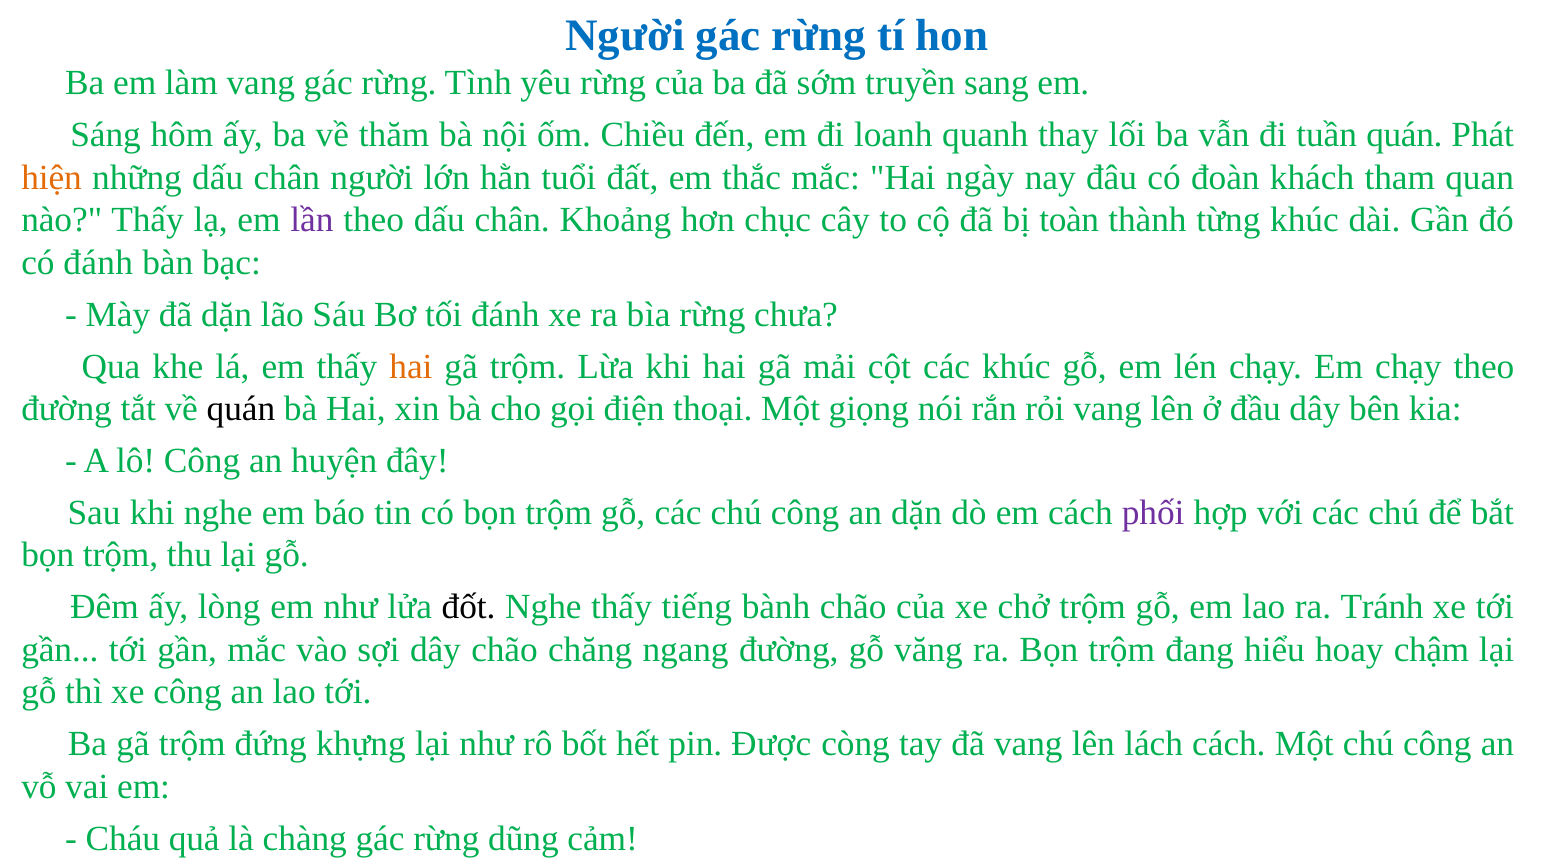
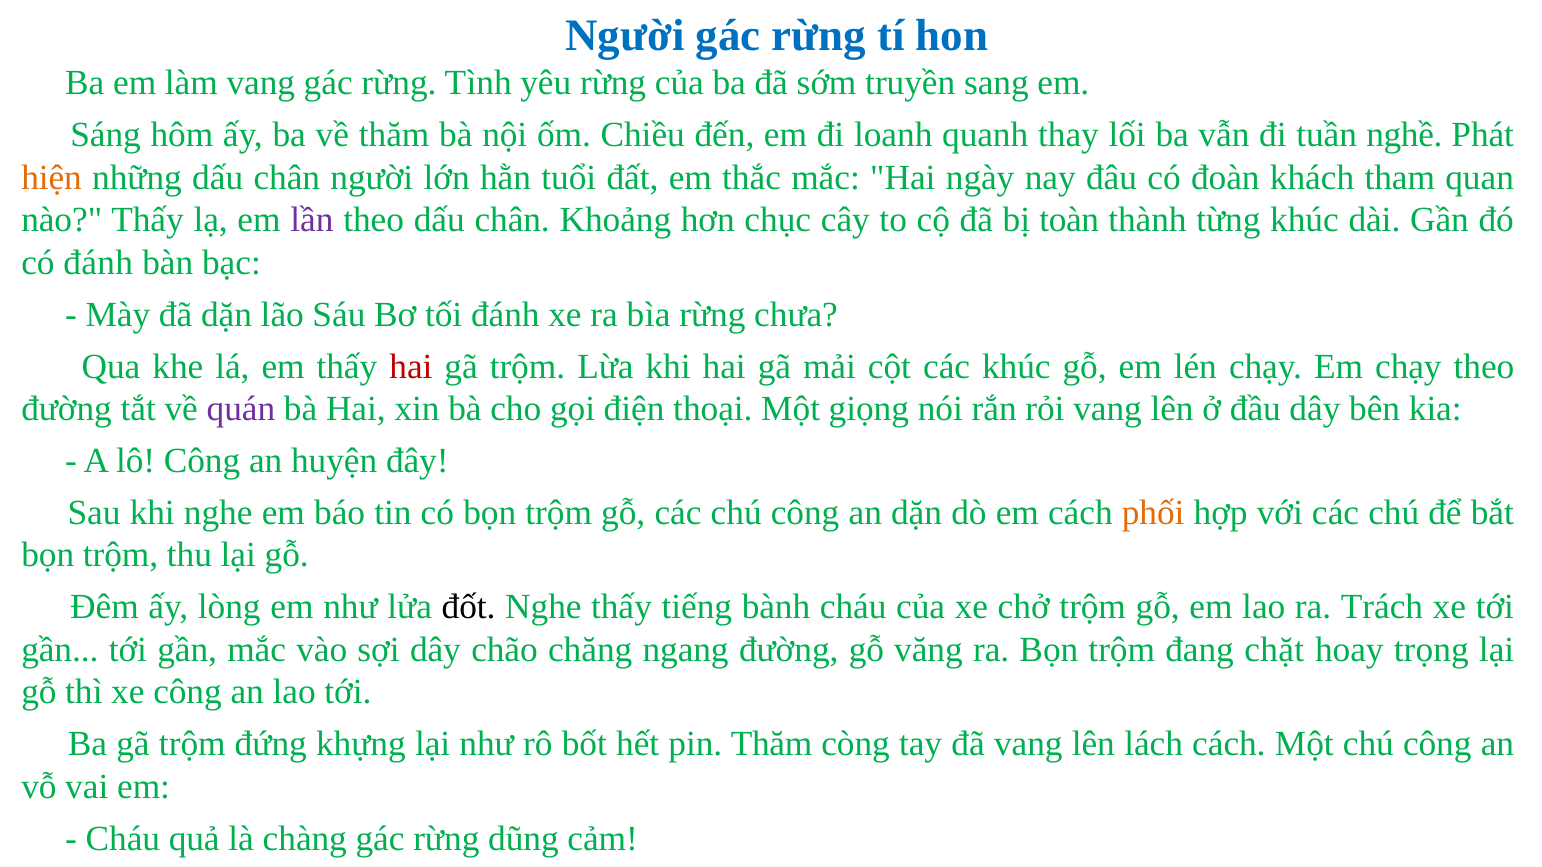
tuần quán: quán -> nghề (1404, 135)
hai colour: orange -> red (411, 367)
quán colour: black -> purple (241, 409)
phối colour: purple -> orange (1153, 513)
bành chão: chão -> cháu (853, 608)
Tránh: Tránh -> Trách (1382, 608)
hiểu: hiểu -> chặt (1274, 650)
chậm: chậm -> trọng (1431, 650)
pin Được: Được -> Thăm (772, 744)
